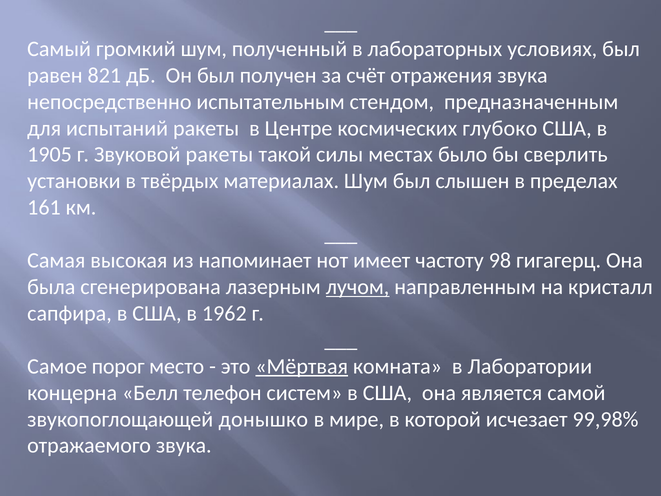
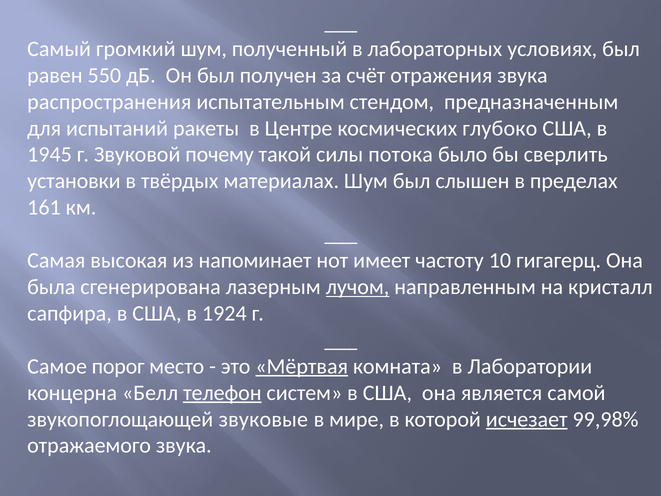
821: 821 -> 550 (104, 75)
непосредственно: непосредственно -> распространения (109, 102)
1905: 1905 -> 1945 (50, 155)
Звуковой ракеты: ракеты -> почему (220, 155)
местах: местах -> потока (401, 155)
98: 98 -> 10 (500, 260)
1962: 1962 -> 1924 (224, 313)
телефон underline: none -> present (222, 393)
донышко: донышко -> звуковые (263, 419)
исчезает underline: none -> present (527, 419)
